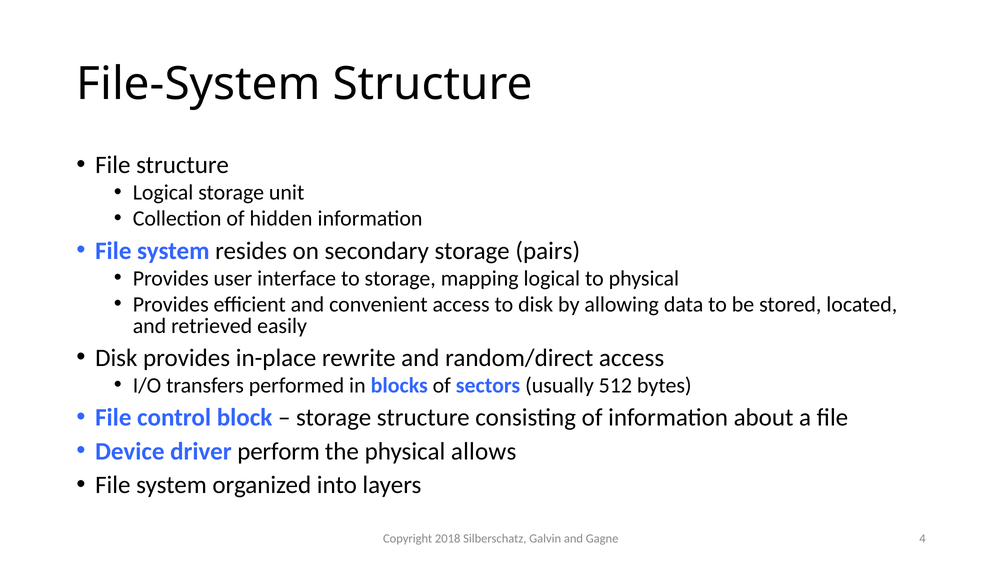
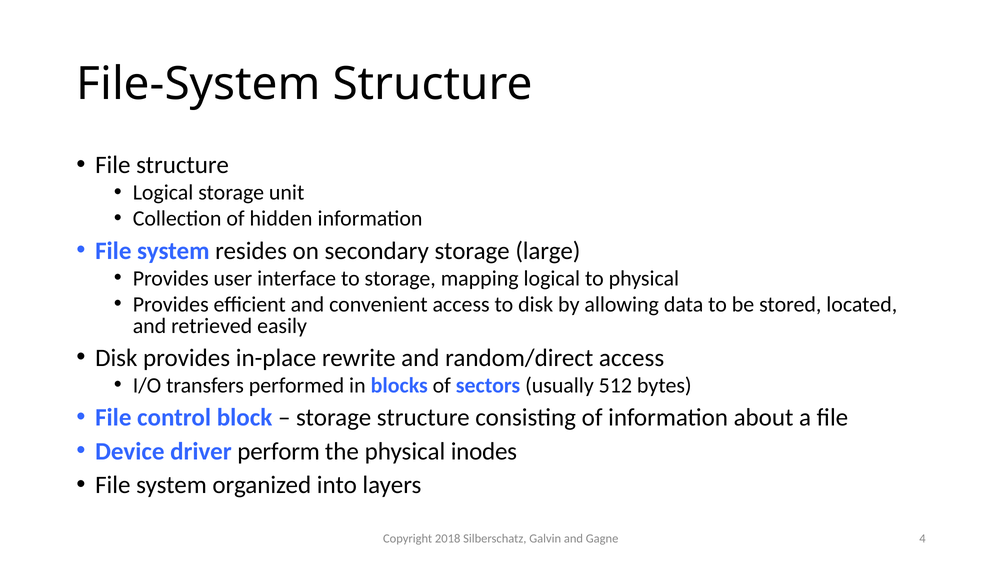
pairs: pairs -> large (548, 251)
allows: allows -> inodes (484, 451)
